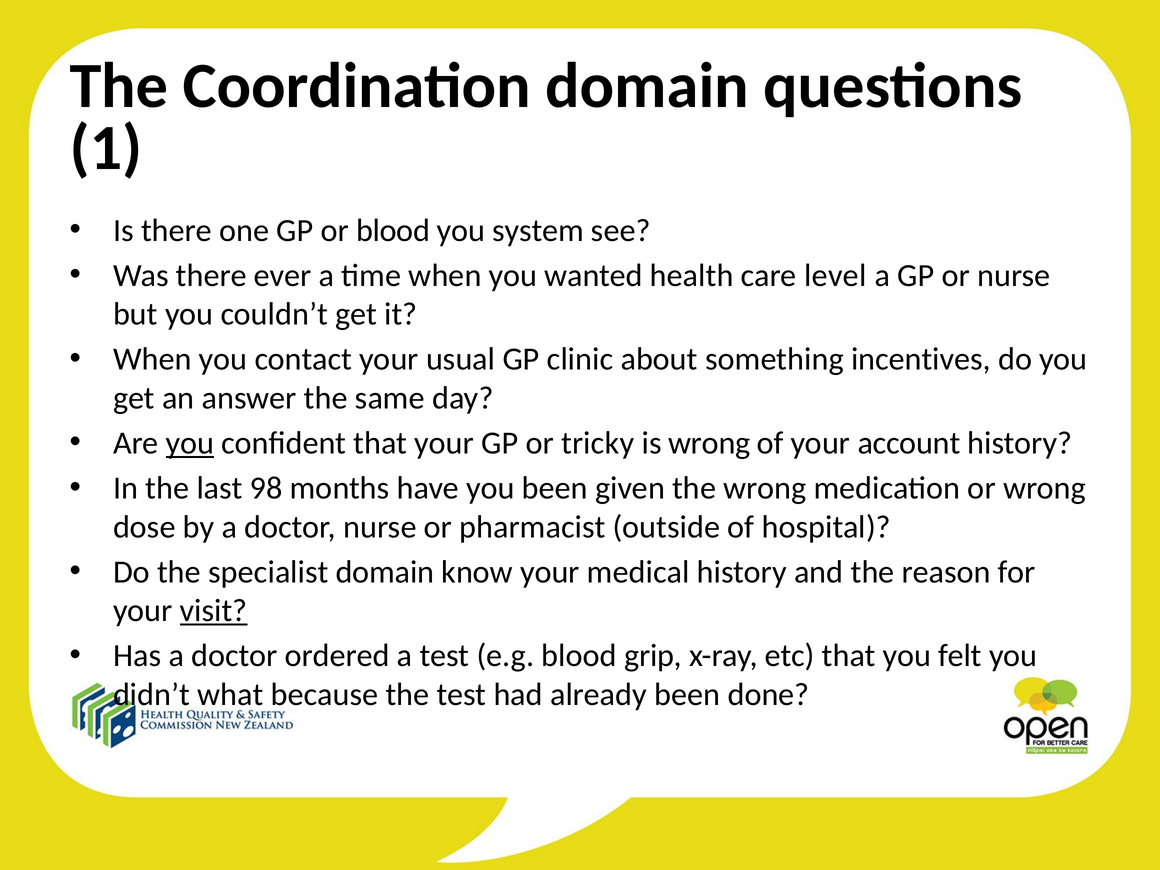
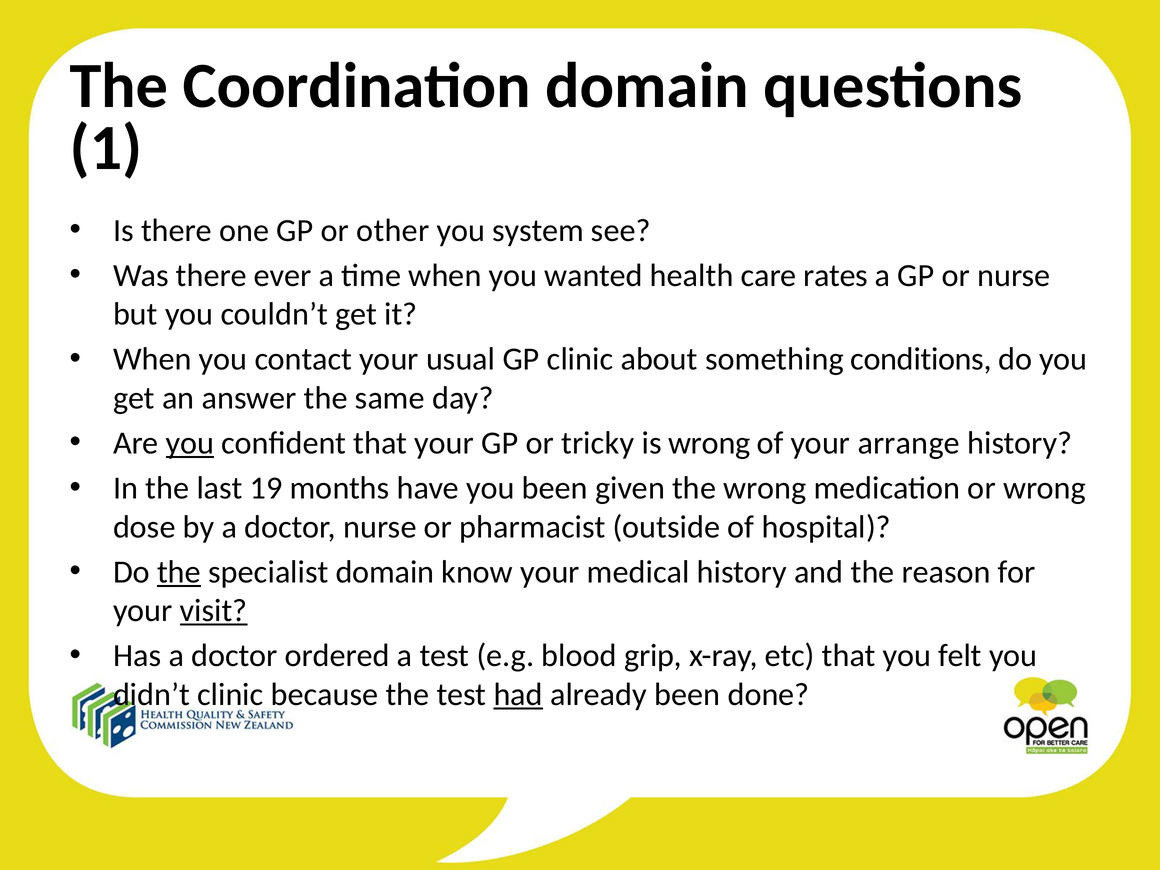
or blood: blood -> other (393, 230)
level: level -> rates (836, 276)
incentives: incentives -> conditions (921, 359)
account: account -> arrange (909, 443)
98: 98 -> 19 (266, 488)
the underline: none -> present (179, 572)
didn’t what: what -> clinic (230, 695)
had underline: none -> present (518, 695)
